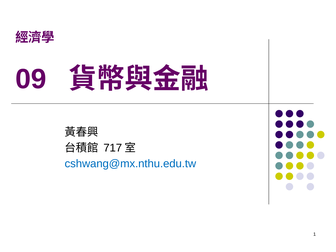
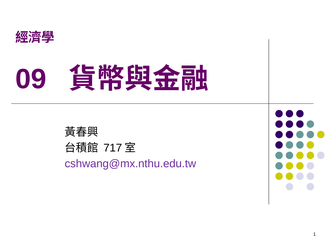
cshwang@mx.nthu.edu.tw colour: blue -> purple (130, 164)
